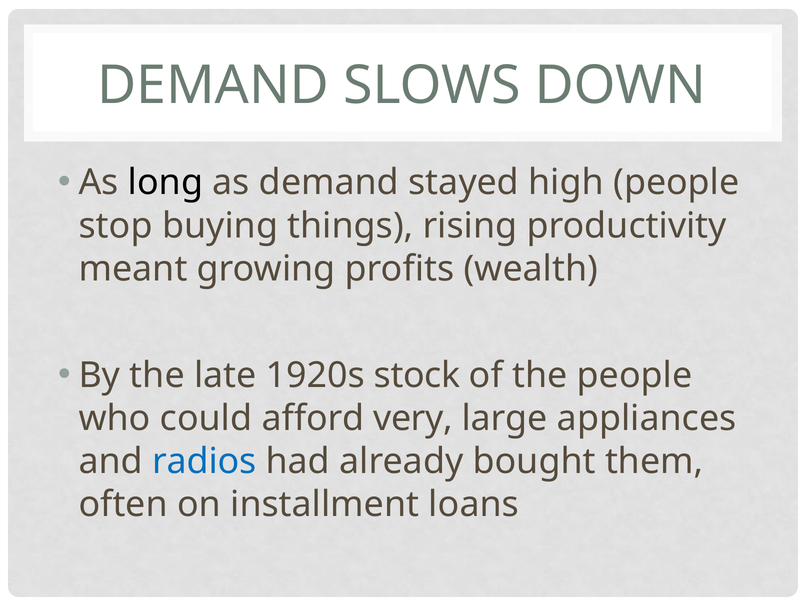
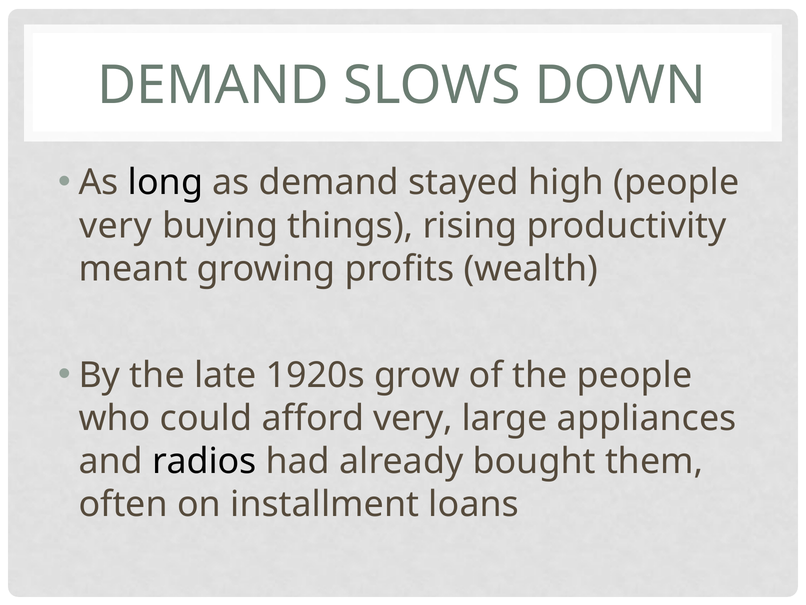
stop: stop -> very (116, 226)
stock: stock -> grow (417, 375)
radios colour: blue -> black (204, 461)
